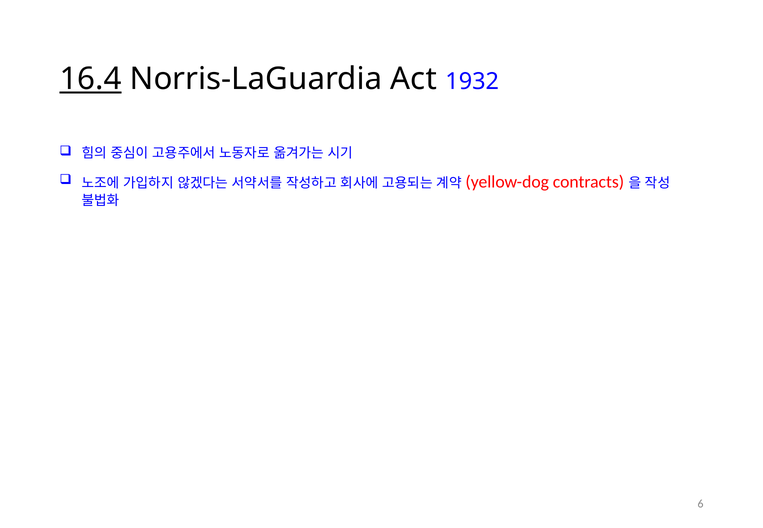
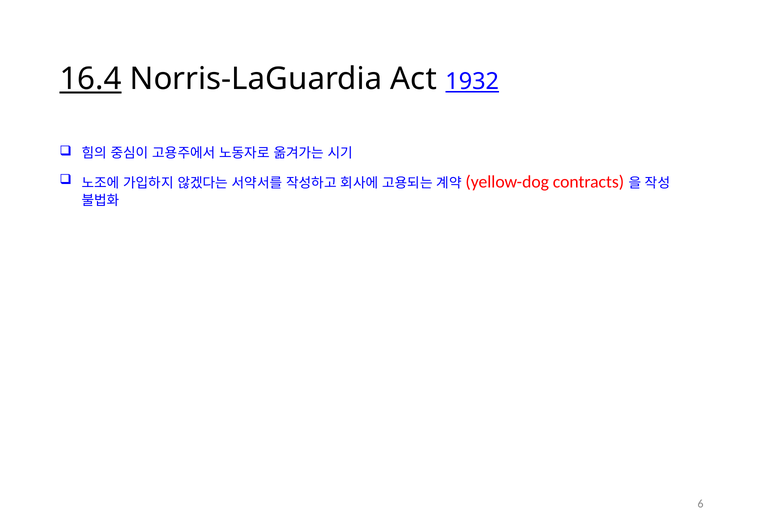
1932 underline: none -> present (472, 82)
